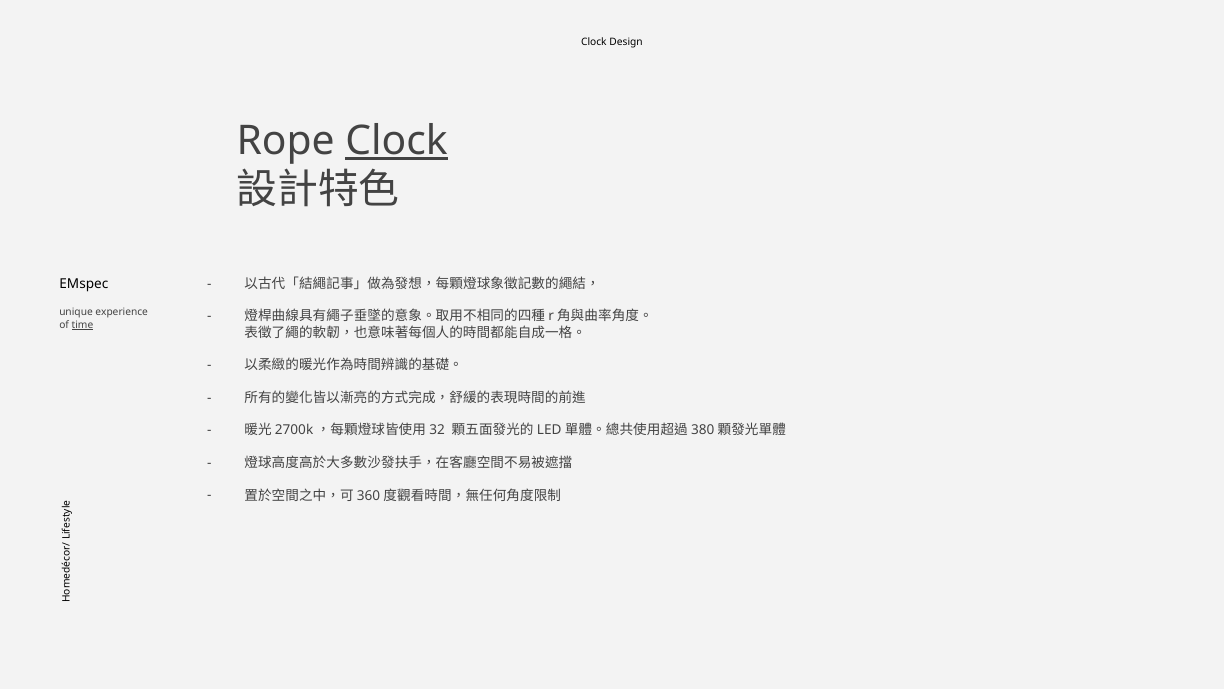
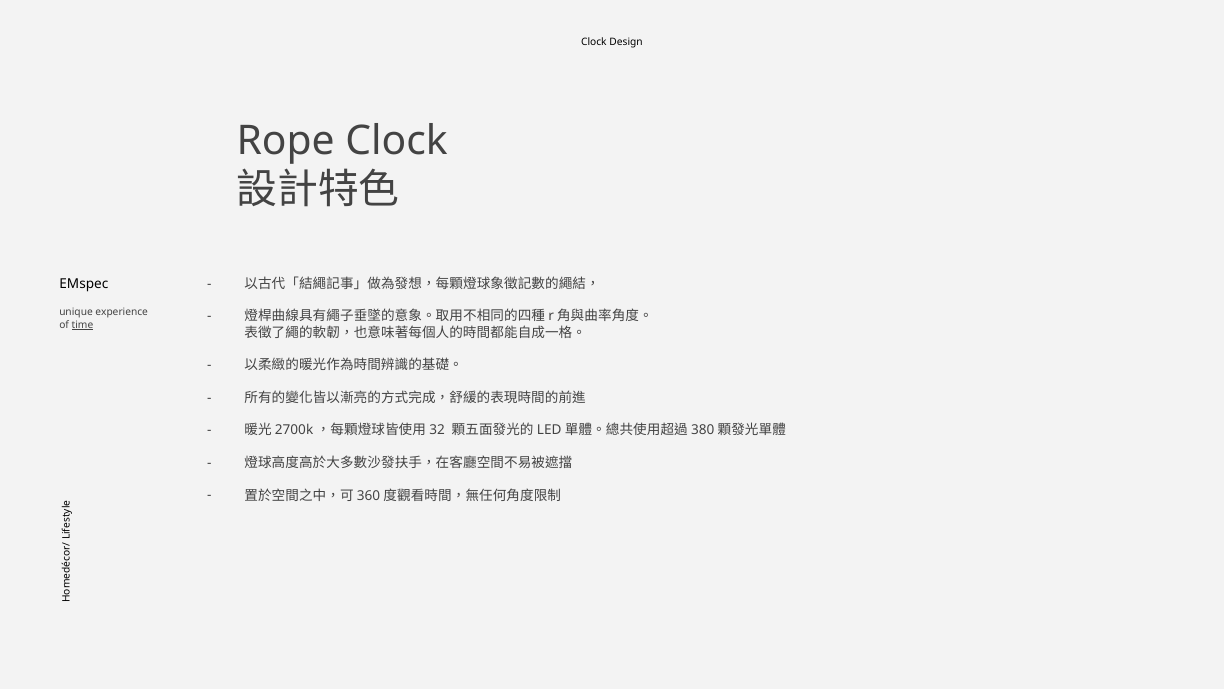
Clock underline: present -> none (396, 141)
